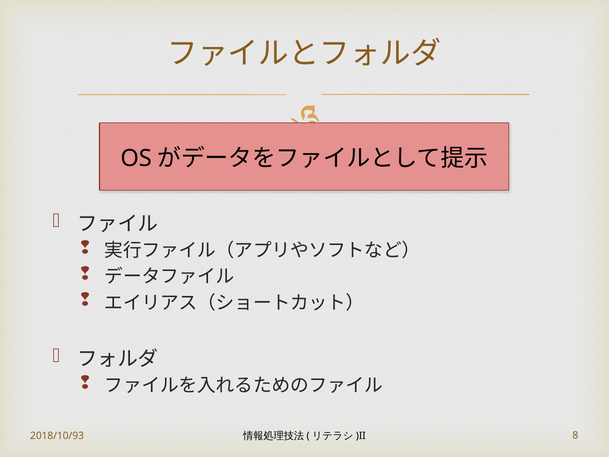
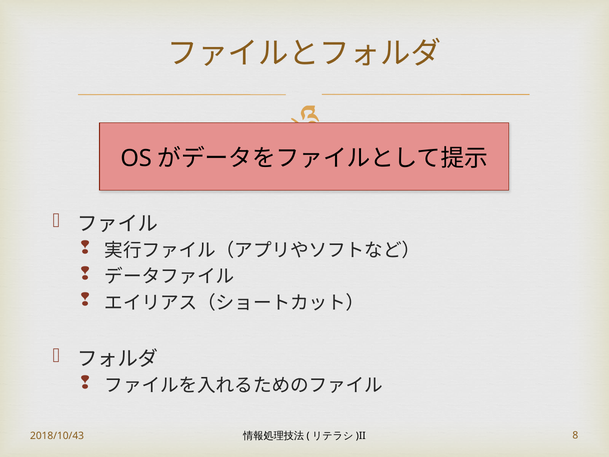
2018/10/93: 2018/10/93 -> 2018/10/43 (57, 436)
